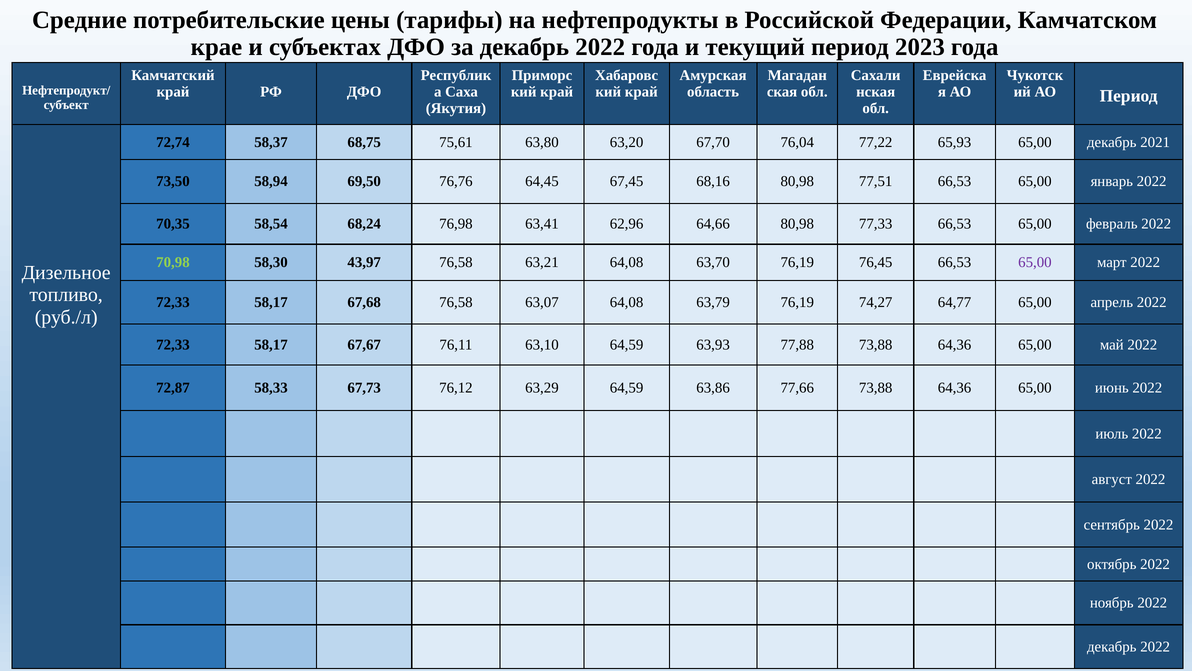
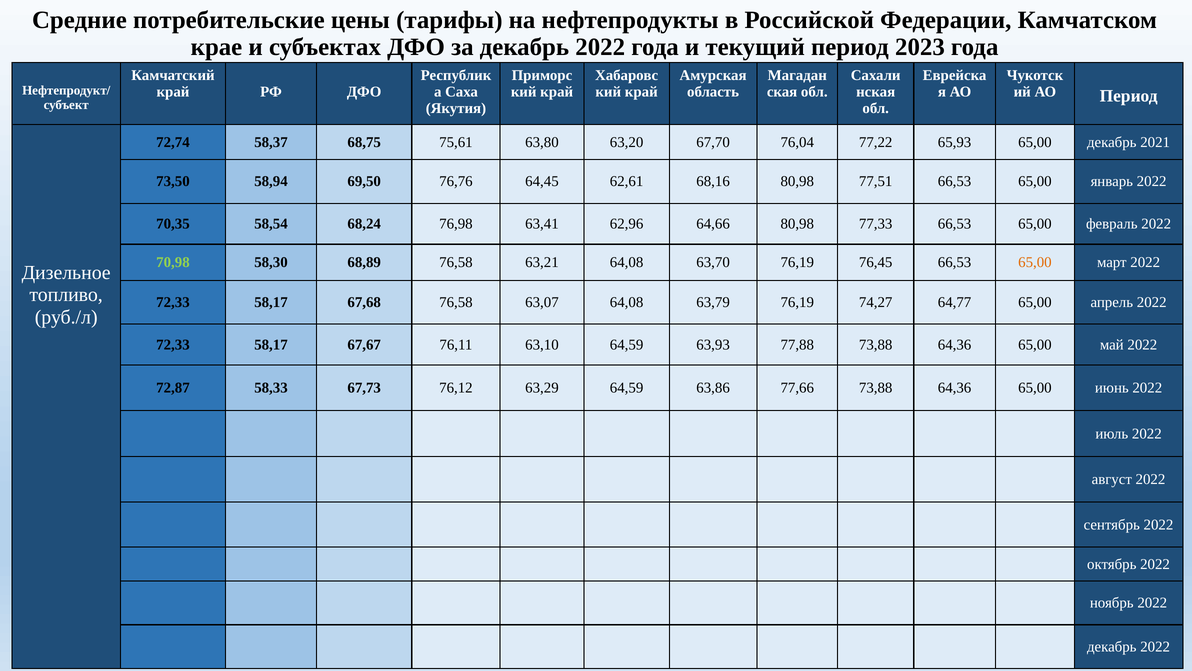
67,45: 67,45 -> 62,61 (627, 181)
43,97: 43,97 -> 68,89 (364, 262)
65,00 colour: purple -> orange (1035, 262)
